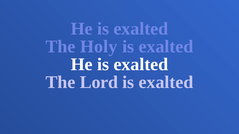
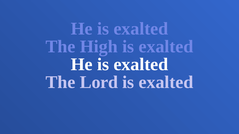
Holy: Holy -> High (99, 47)
